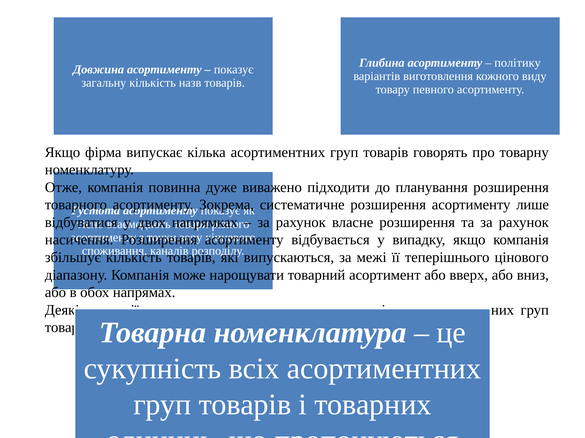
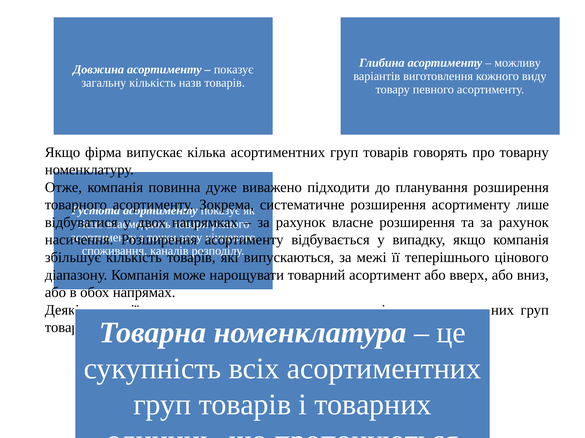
політику: політику -> можливу (518, 63)
